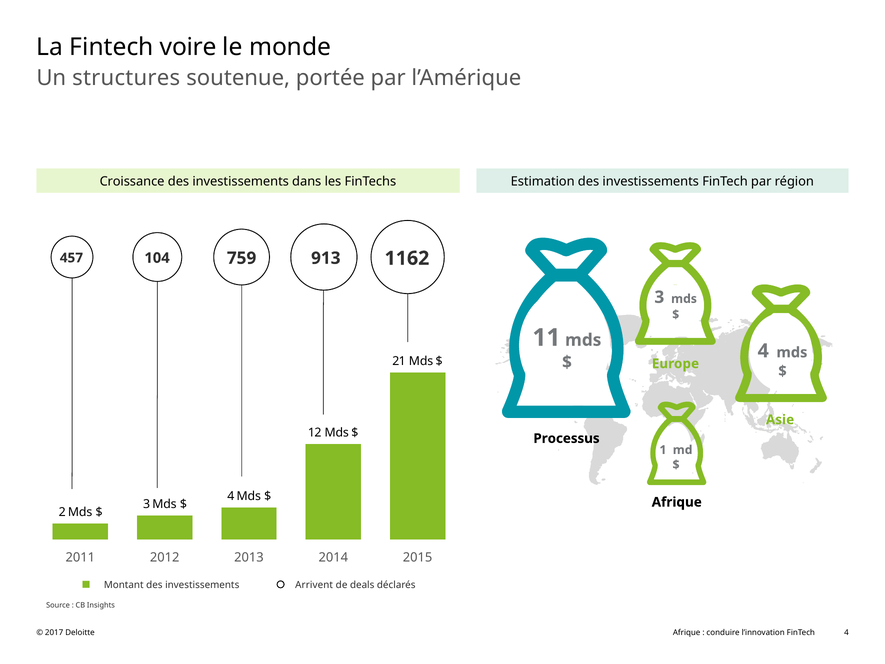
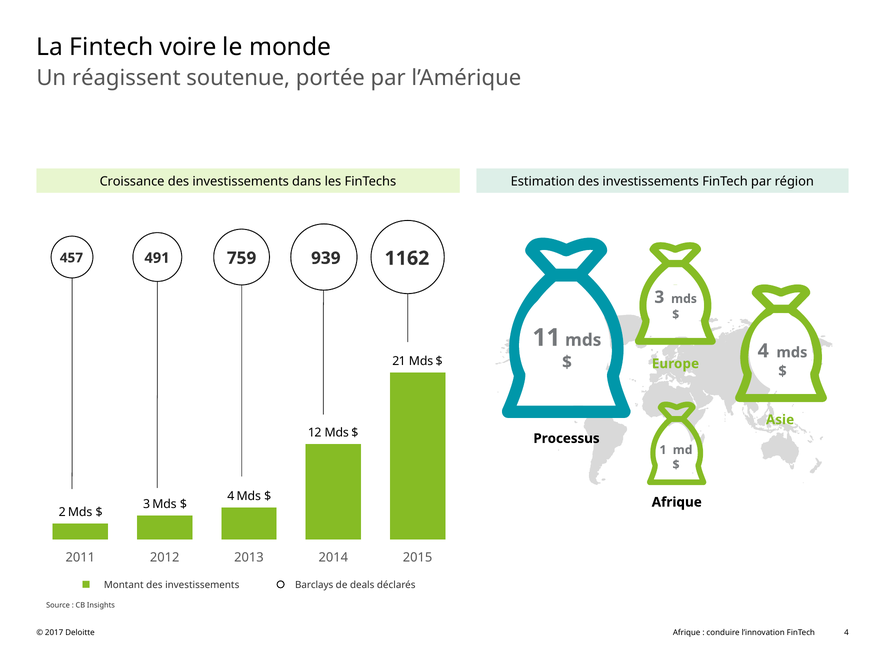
structures: structures -> réagissent (126, 78)
104: 104 -> 491 (157, 258)
913: 913 -> 939 (326, 258)
Arrivent: Arrivent -> Barclays (314, 585)
